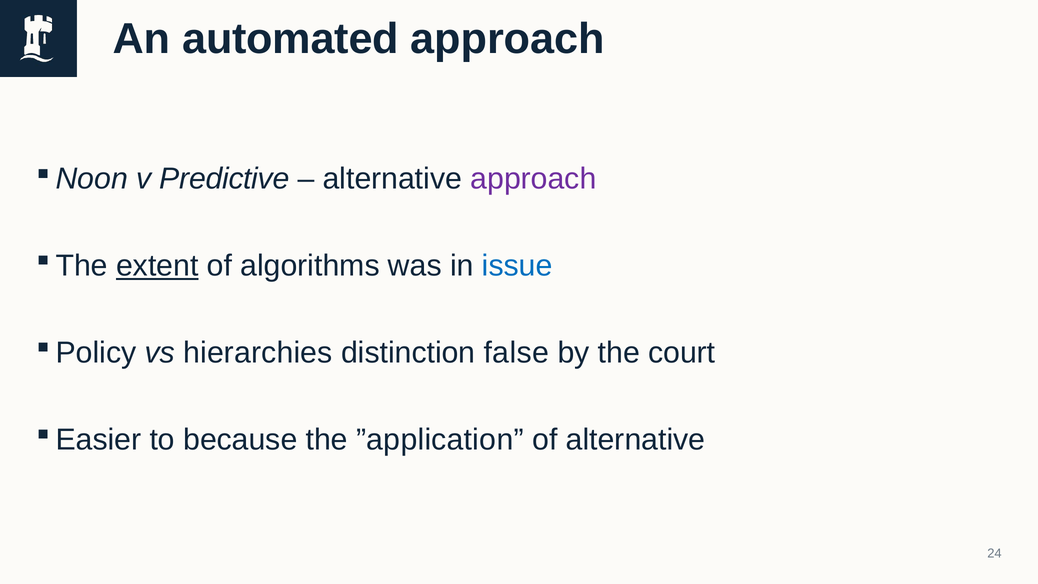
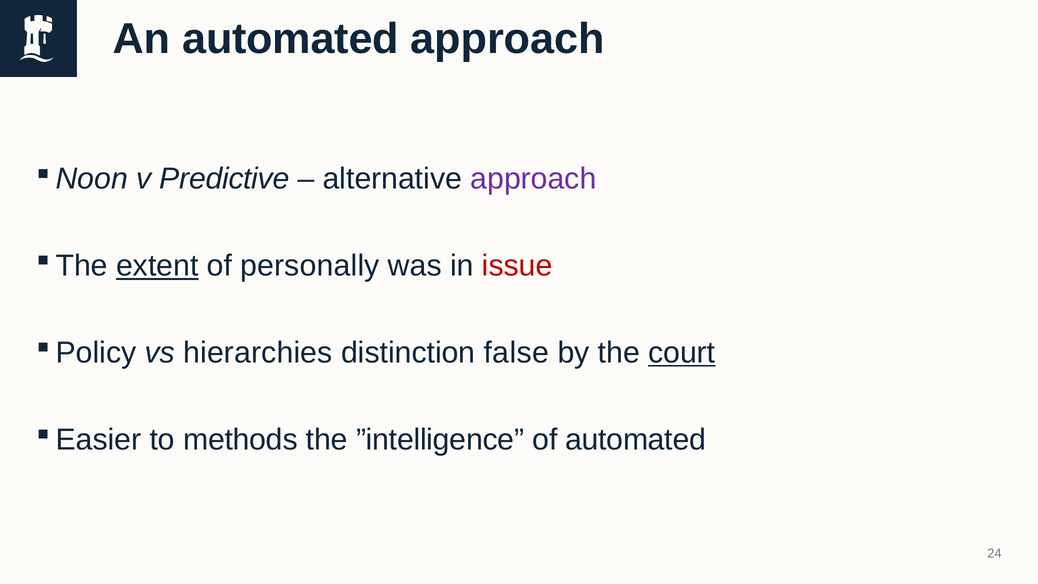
algorithms: algorithms -> personally (310, 266)
issue colour: blue -> red (517, 266)
court underline: none -> present (682, 353)
because: because -> methods (240, 440)
”application: ”application -> ”intelligence (440, 440)
of alternative: alternative -> automated (636, 440)
